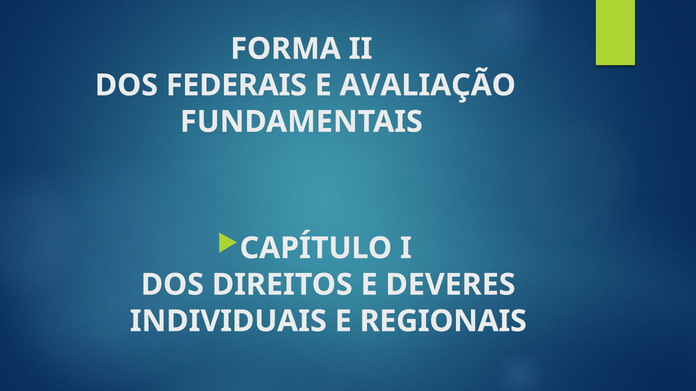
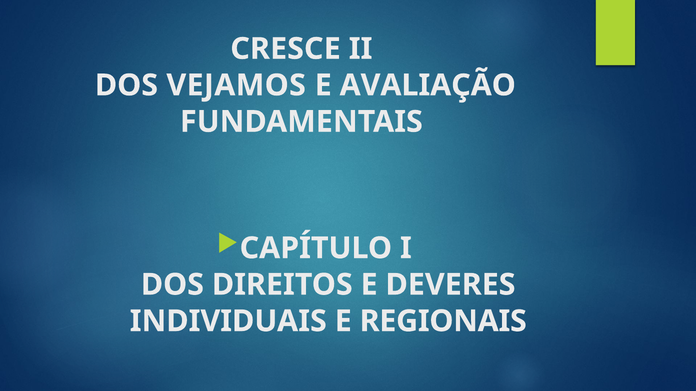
FORMA: FORMA -> CRESCE (286, 49)
FEDERAIS: FEDERAIS -> VEJAMOS (236, 85)
